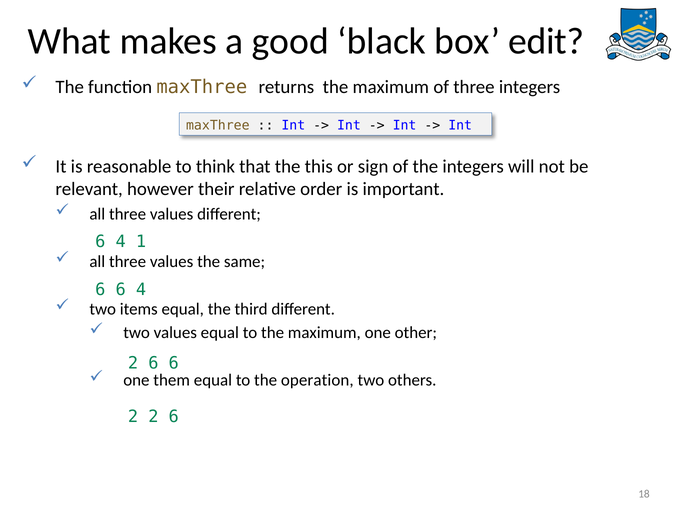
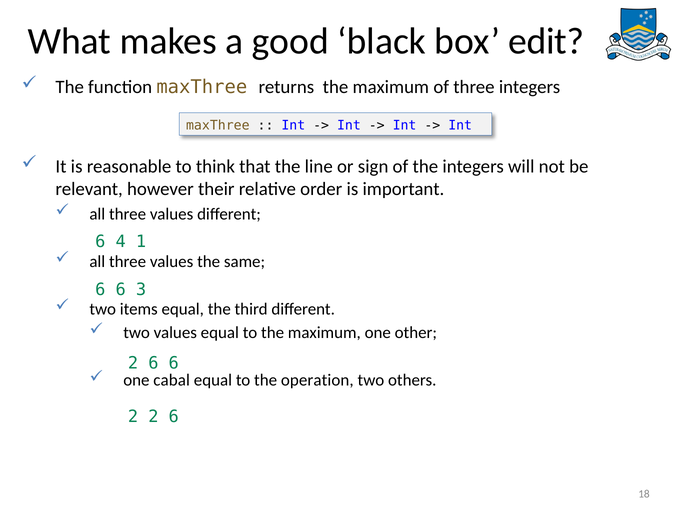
this: this -> line (319, 166)
6 6 4: 4 -> 3 (141, 289)
them: them -> cabal (172, 380)
